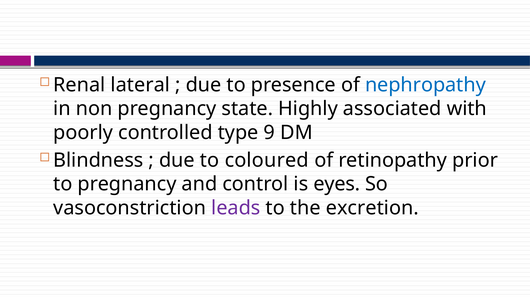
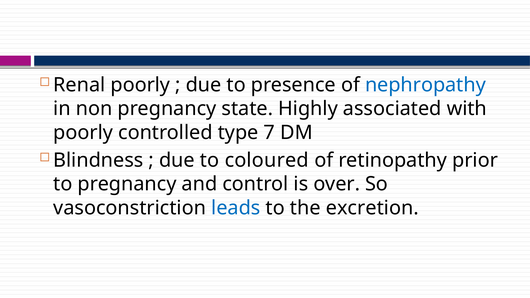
Renal lateral: lateral -> poorly (140, 85)
9: 9 -> 7 (269, 133)
eyes: eyes -> over (337, 184)
leads colour: purple -> blue (236, 208)
